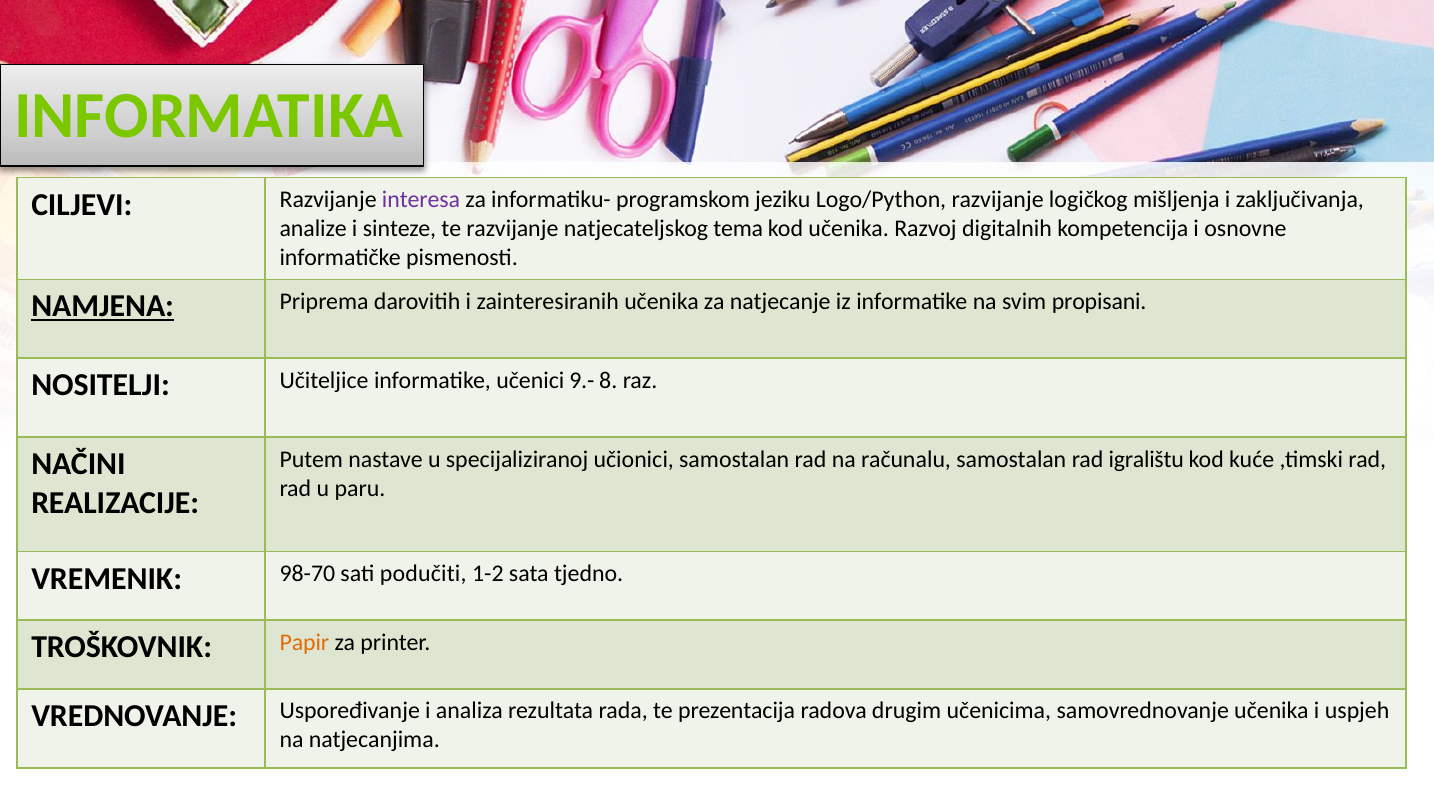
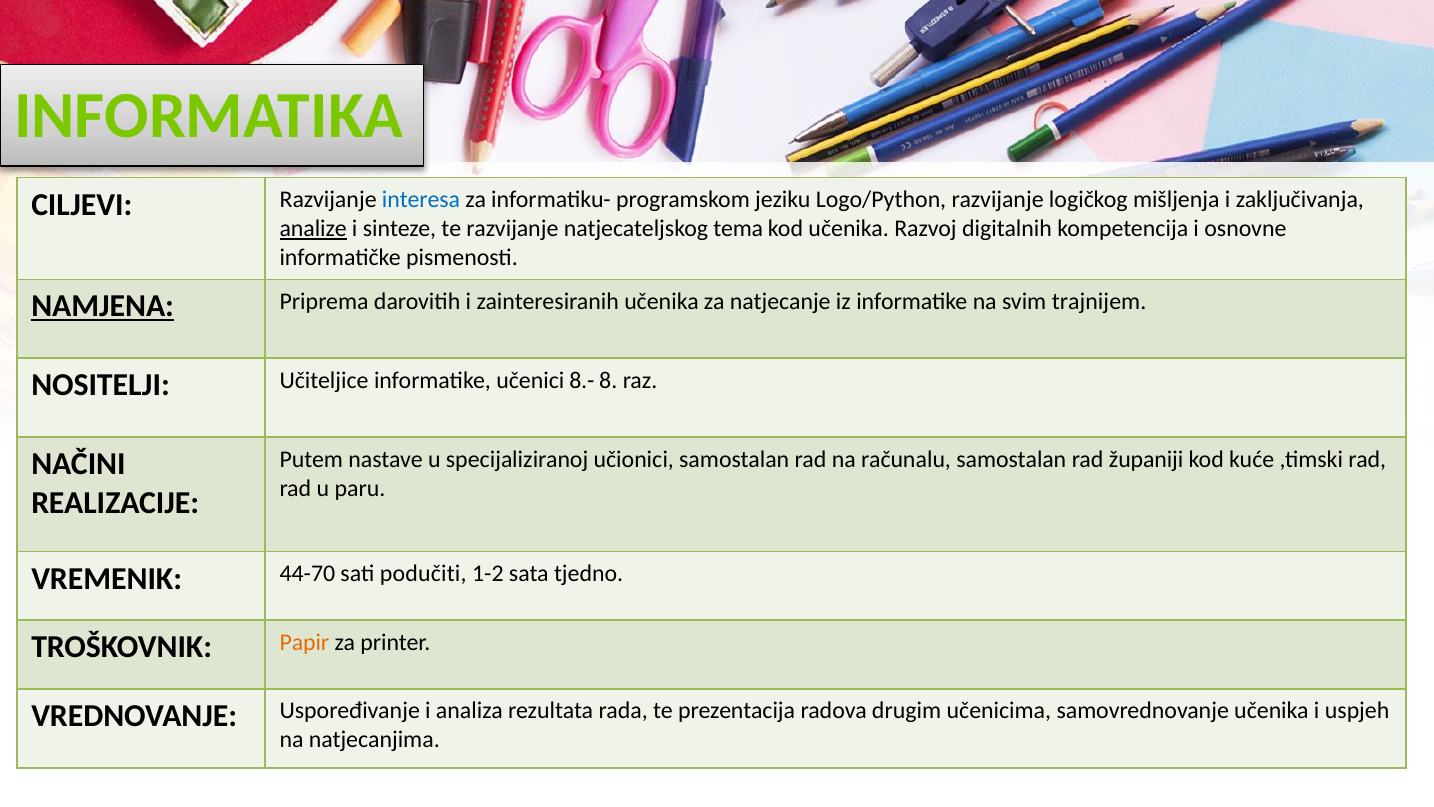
interesa colour: purple -> blue (421, 199)
analize underline: none -> present (313, 229)
propisani: propisani -> trajnijem (1099, 301)
9.-: 9.- -> 8.- (582, 380)
igralištu: igralištu -> županiji (1146, 459)
98-70: 98-70 -> 44-70 (307, 573)
